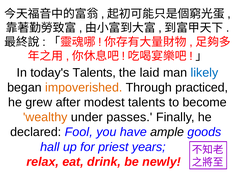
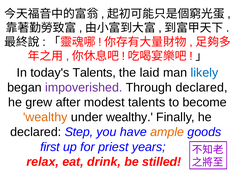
impoverished colour: orange -> purple (84, 88)
Through practiced: practiced -> declared (202, 88)
under passes: passes -> wealthy (129, 117)
Fool: Fool -> Step (79, 132)
ample colour: black -> orange (167, 132)
hall: hall -> first (50, 147)
newly: newly -> stilled (162, 162)
